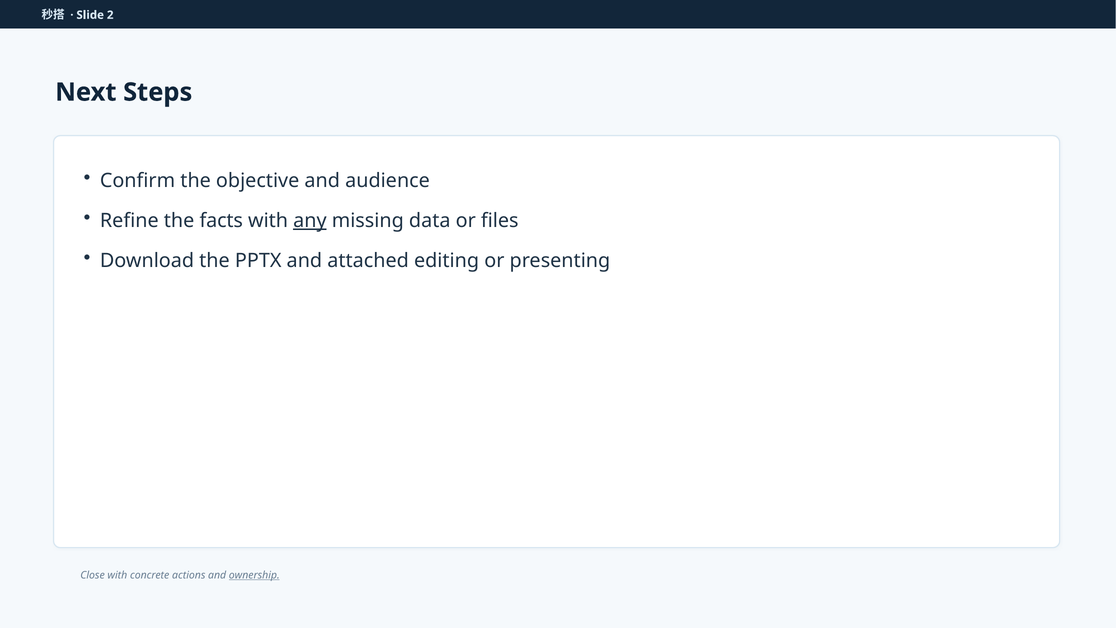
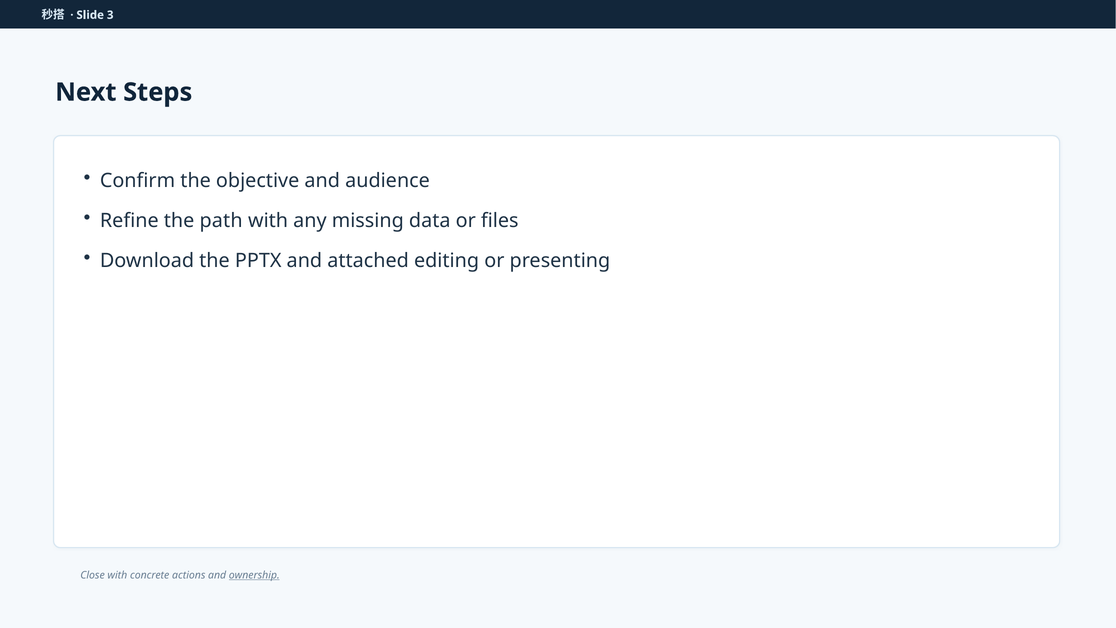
2: 2 -> 3 (110, 15)
facts: facts -> path (221, 221)
any underline: present -> none (310, 221)
